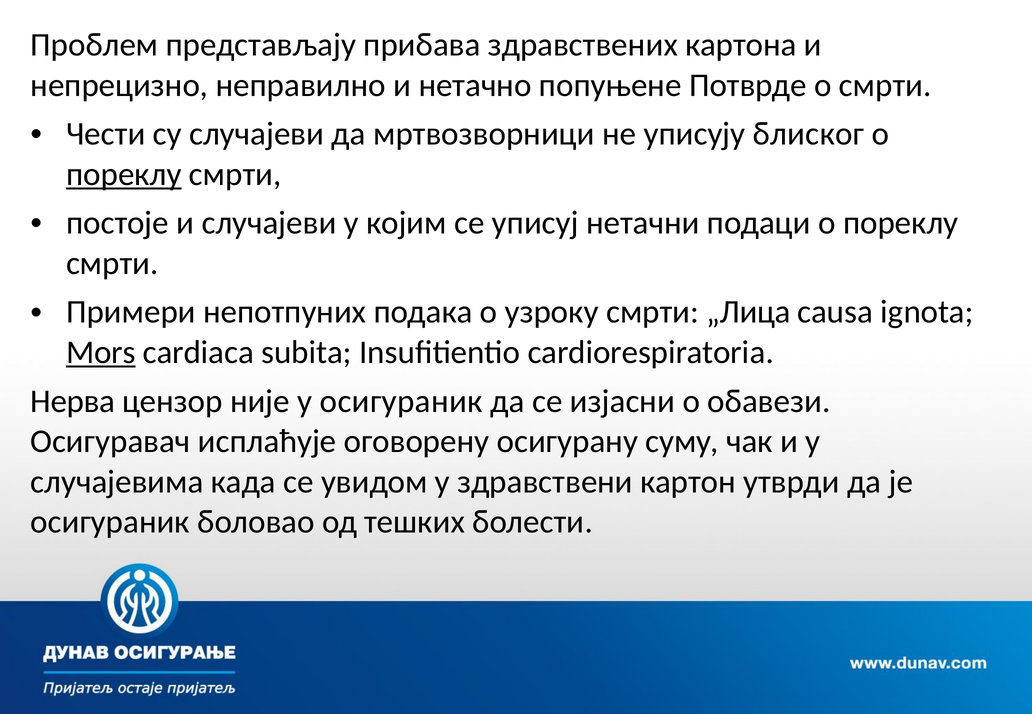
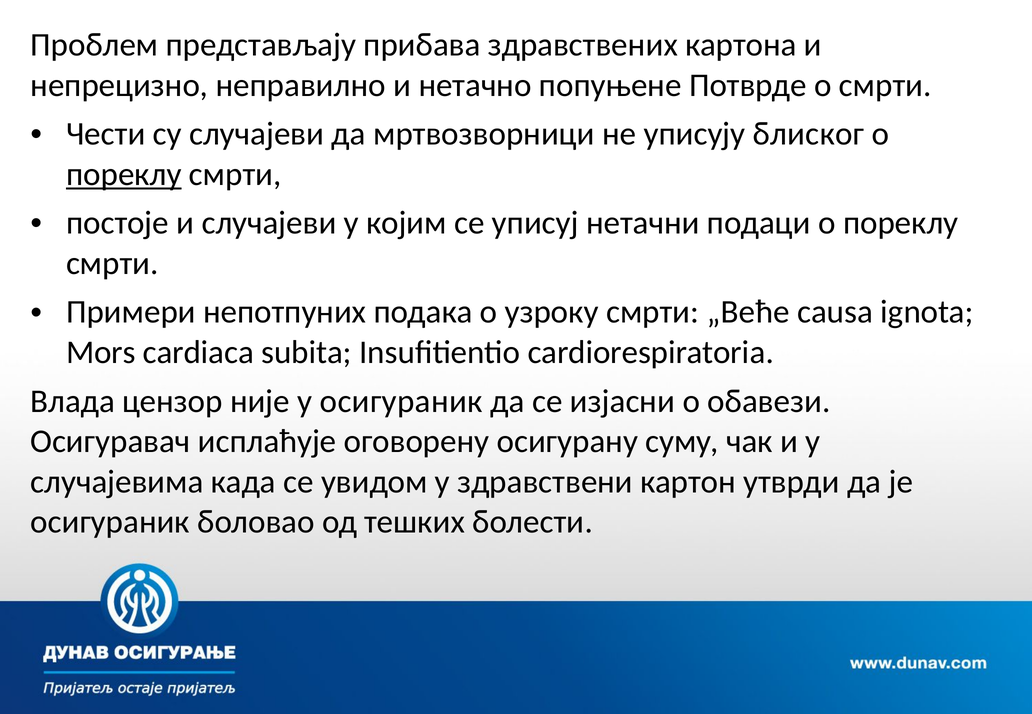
„Лица: „Лица -> „Веће (748, 312)
Mors underline: present -> none (101, 353)
Нерва: Нерва -> Влада (73, 401)
